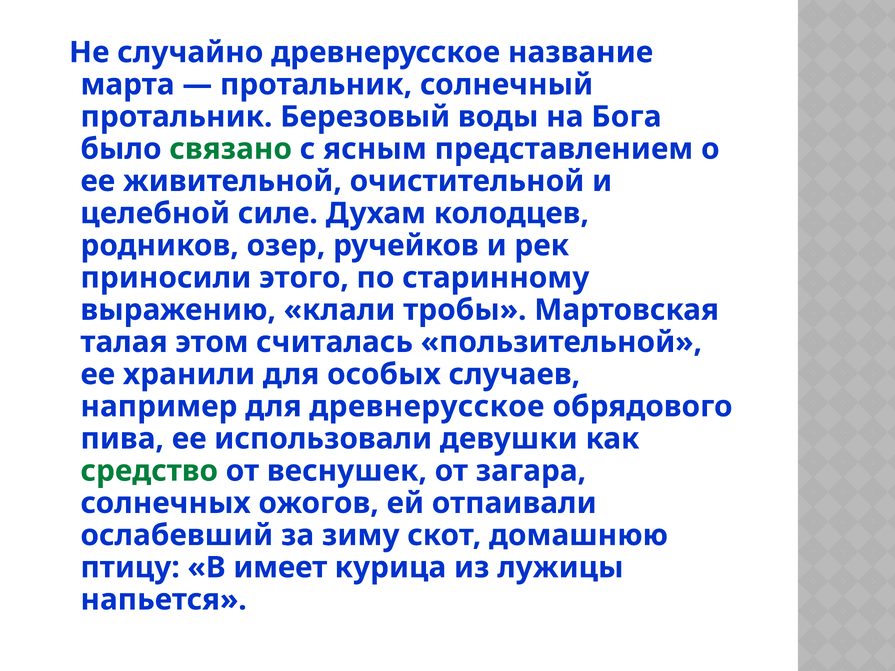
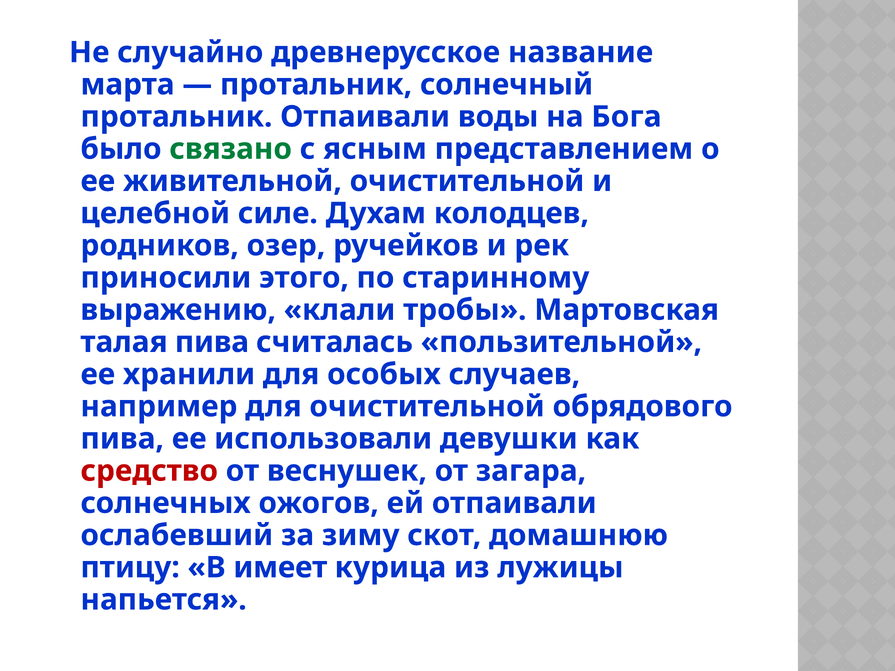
протальник Березовый: Березовый -> Отпаивали (365, 117)
талая этом: этом -> пива (212, 342)
для древнерусское: древнерусское -> очистительной (427, 407)
средство colour: green -> red (149, 471)
